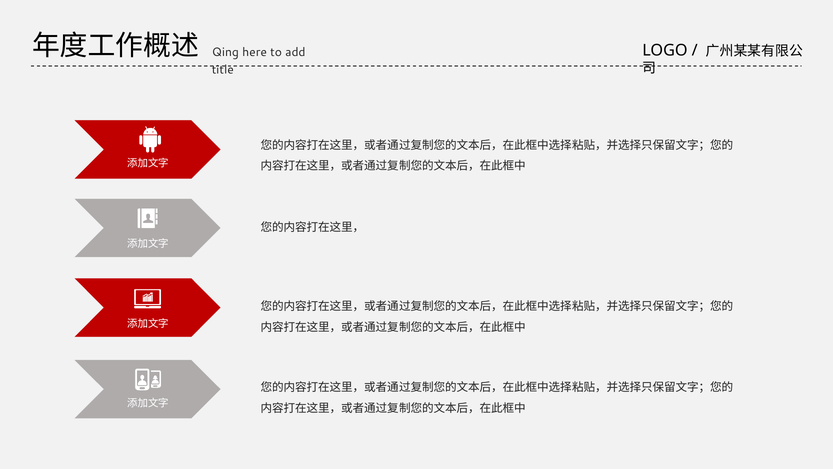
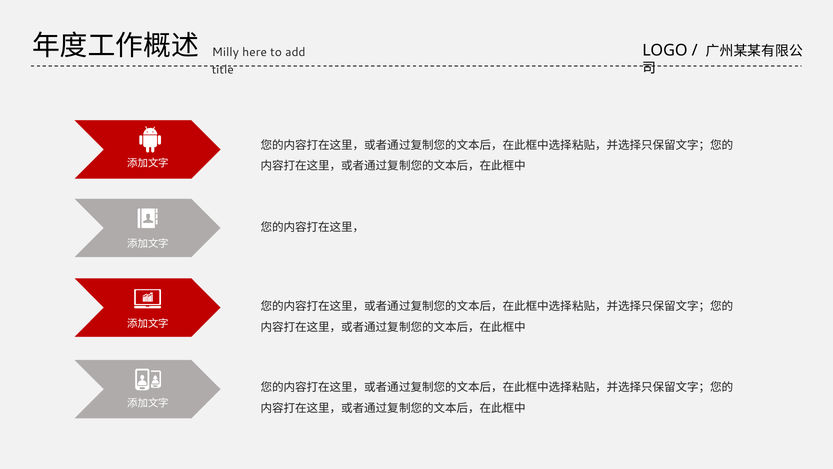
Qing: Qing -> Milly (225, 52)
